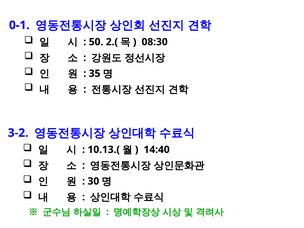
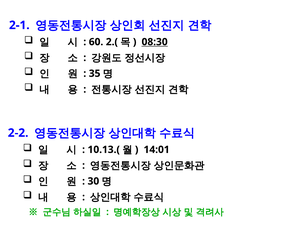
0-1: 0-1 -> 2-1 (19, 25)
50: 50 -> 60 (96, 42)
08:30 underline: none -> present (155, 42)
3-2: 3-2 -> 2-2 (18, 133)
14:40: 14:40 -> 14:01 (157, 150)
